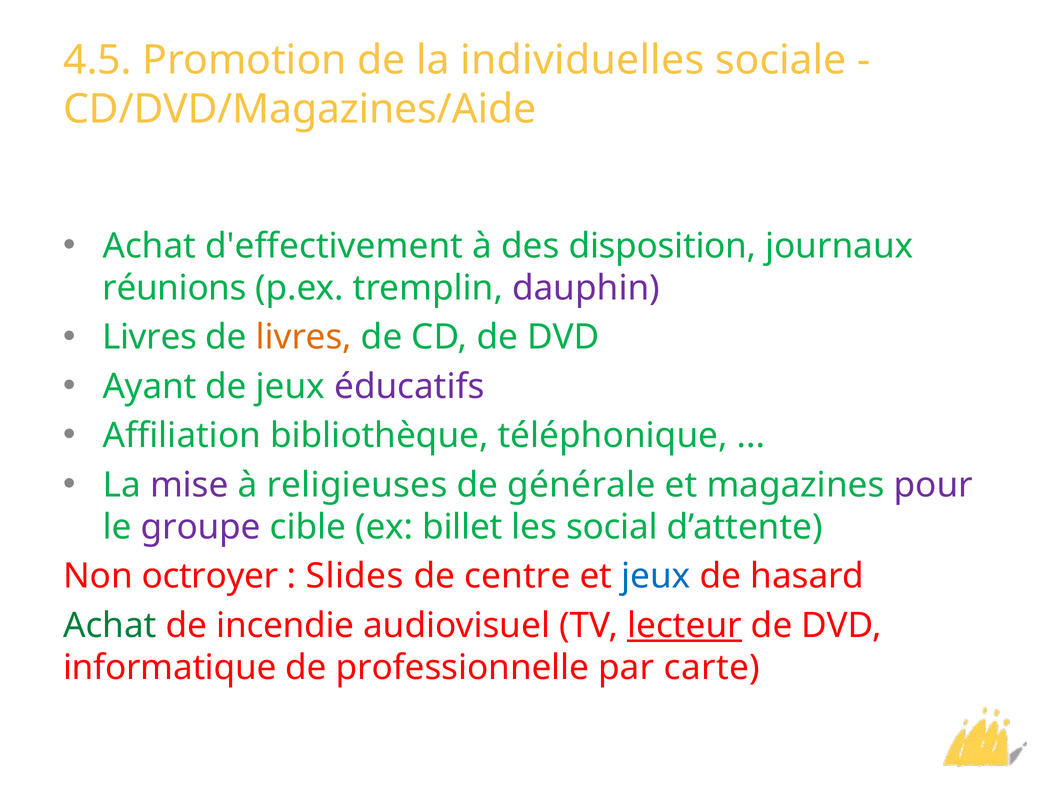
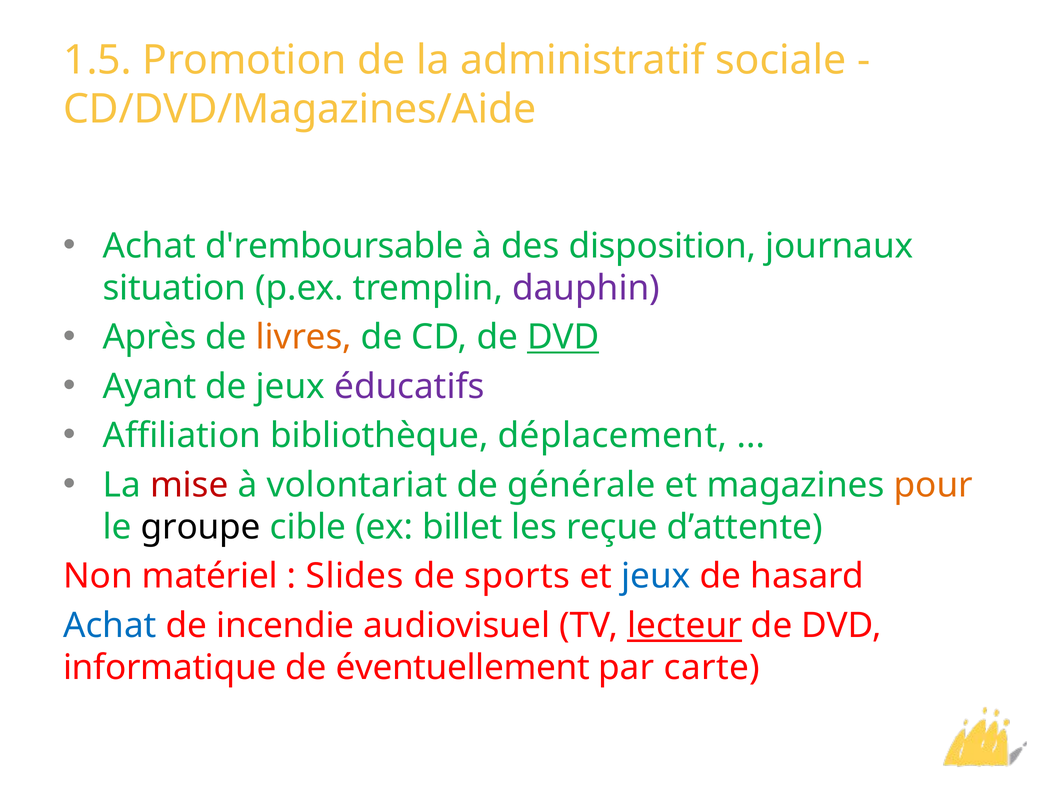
4.5: 4.5 -> 1.5 (98, 60)
individuelles: individuelles -> administratif (583, 60)
d'effectivement: d'effectivement -> d'remboursable (334, 246)
réunions: réunions -> situation (174, 288)
Livres: Livres -> Après (150, 337)
DVD underline: none -> present (563, 337)
téléphonique: téléphonique -> déplacement (613, 436)
mise colour: purple -> red (189, 485)
religieuses: religieuses -> volontariat (357, 485)
pour colour: purple -> orange (933, 485)
groupe colour: purple -> black (201, 527)
social: social -> reçue (612, 527)
octroyer: octroyer -> matériel (210, 577)
centre: centre -> sports (517, 577)
Achat colour: green -> blue (110, 626)
professionnelle: professionnelle -> éventuellement (463, 668)
